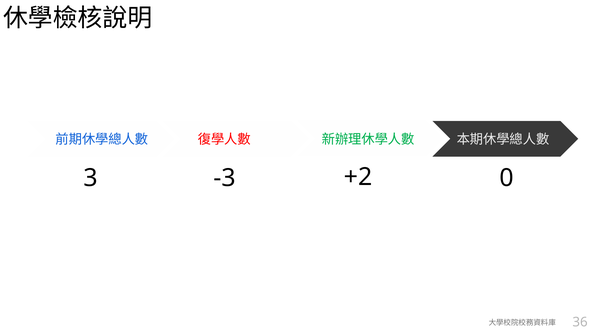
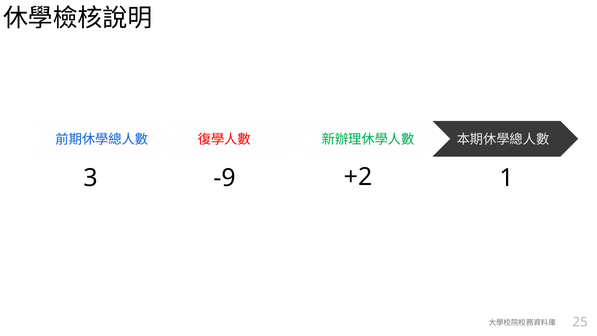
-3: -3 -> -9 (224, 178)
0: 0 -> 1 (507, 178)
36: 36 -> 25 (580, 322)
